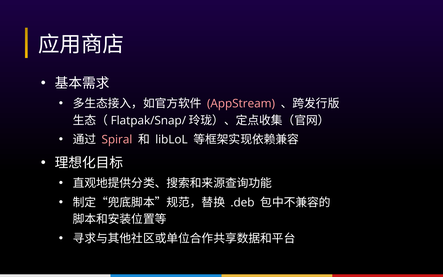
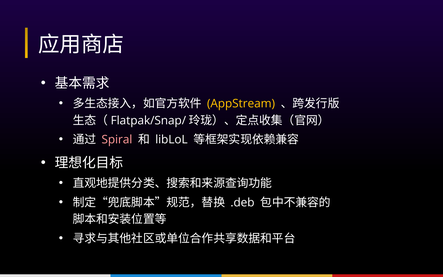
AppStream colour: pink -> yellow (241, 104)
